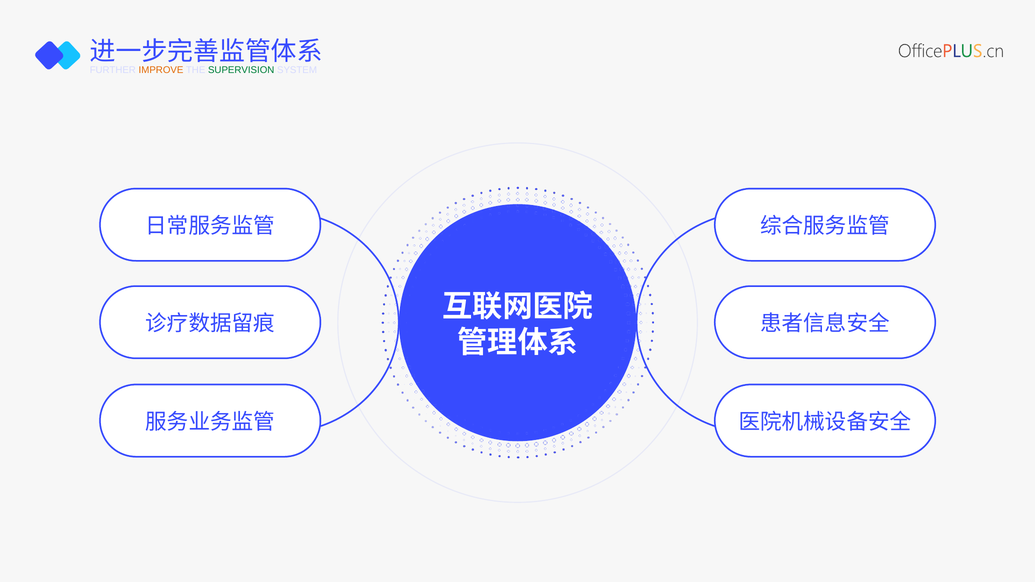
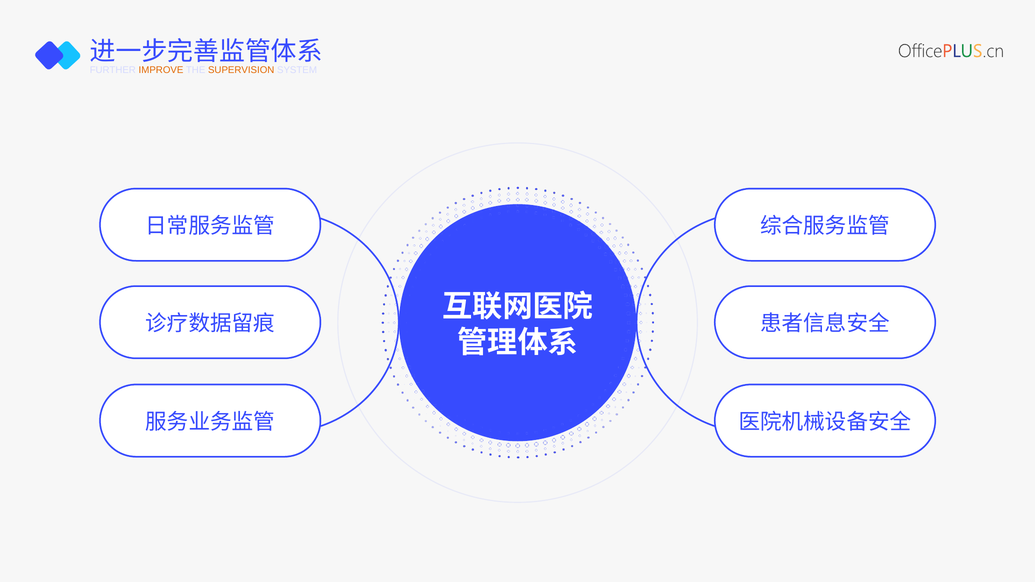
SUPERVISION colour: green -> orange (241, 70)
